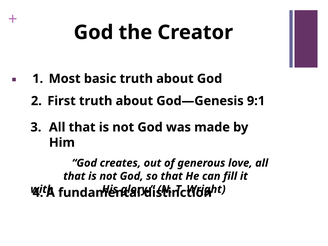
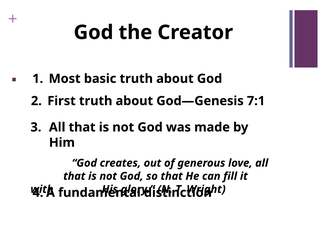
9:1: 9:1 -> 7:1 (256, 101)
